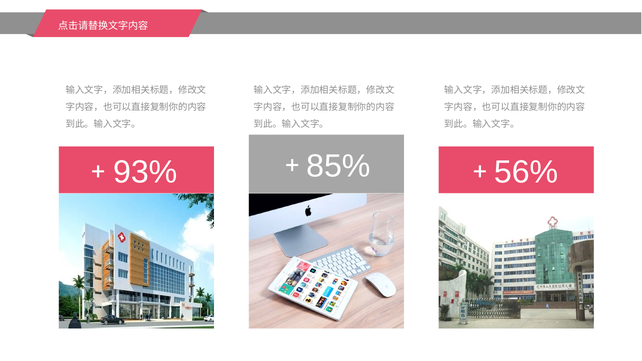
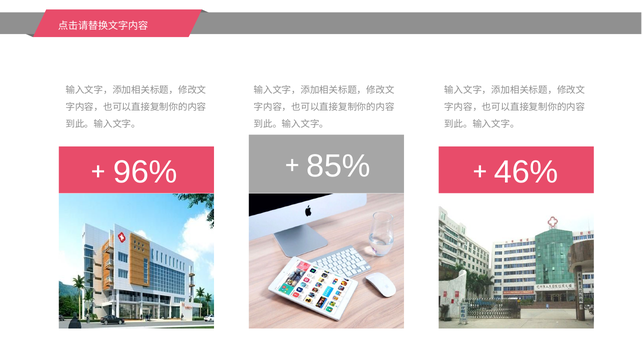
93%: 93% -> 96% (145, 172)
56%: 56% -> 46% (526, 172)
